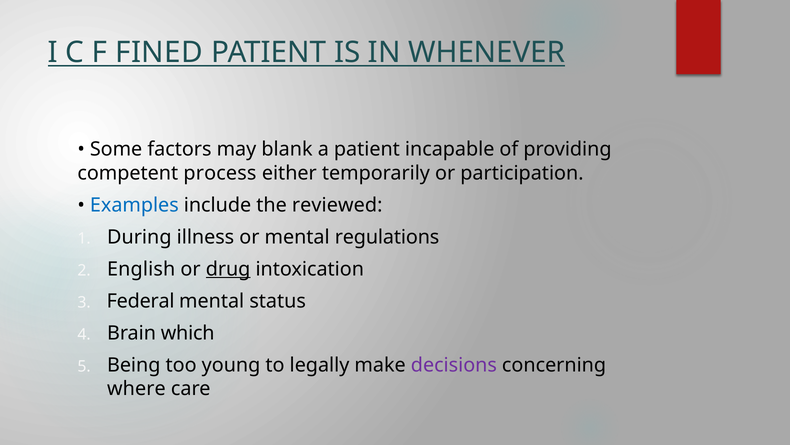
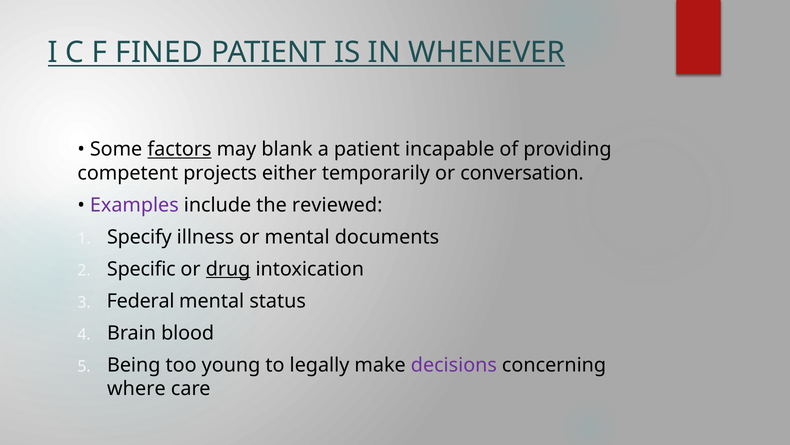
factors underline: none -> present (179, 149)
process: process -> projects (220, 173)
participation: participation -> conversation (522, 173)
Examples colour: blue -> purple (134, 205)
During: During -> Specify (139, 237)
regulations: regulations -> documents (387, 237)
English: English -> Specific (141, 269)
which: which -> blood (188, 333)
